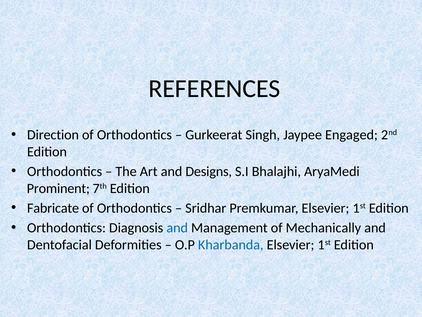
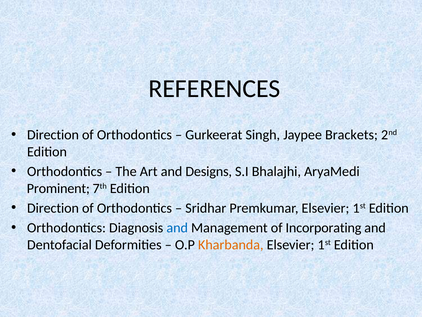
Engaged: Engaged -> Brackets (351, 135)
Fabricate: Fabricate -> Direction (53, 208)
Mechanically: Mechanically -> Incorporating (323, 227)
Kharbanda colour: blue -> orange (231, 244)
